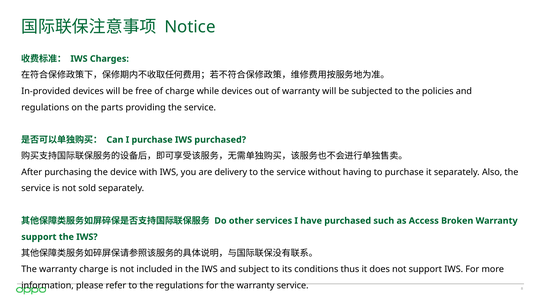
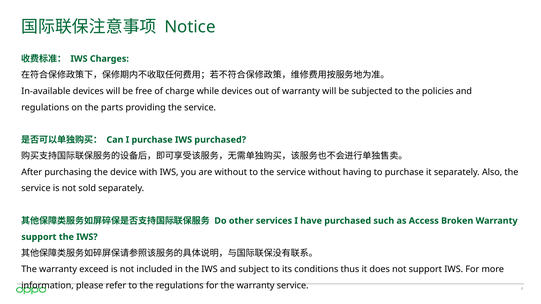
In-provided: In-provided -> In-available (46, 91)
are delivery: delivery -> without (231, 172)
warranty charge: charge -> exceed (94, 270)
